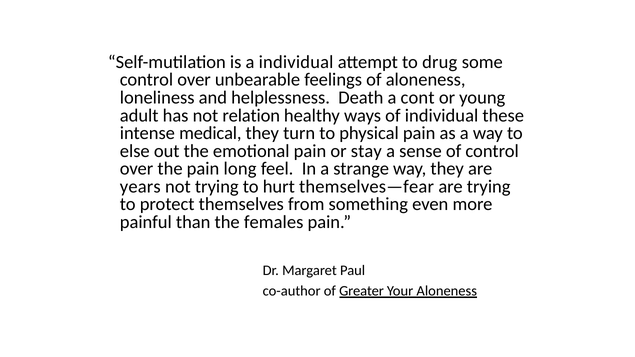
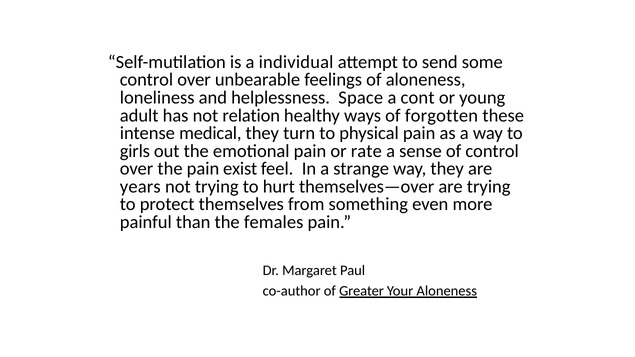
drug: drug -> send (440, 62)
Death: Death -> Space (361, 98)
of individual: individual -> forgotten (441, 115)
else: else -> girls (135, 151)
stay: stay -> rate (366, 151)
long: long -> exist (240, 169)
themselves—fear: themselves—fear -> themselves—over (367, 187)
